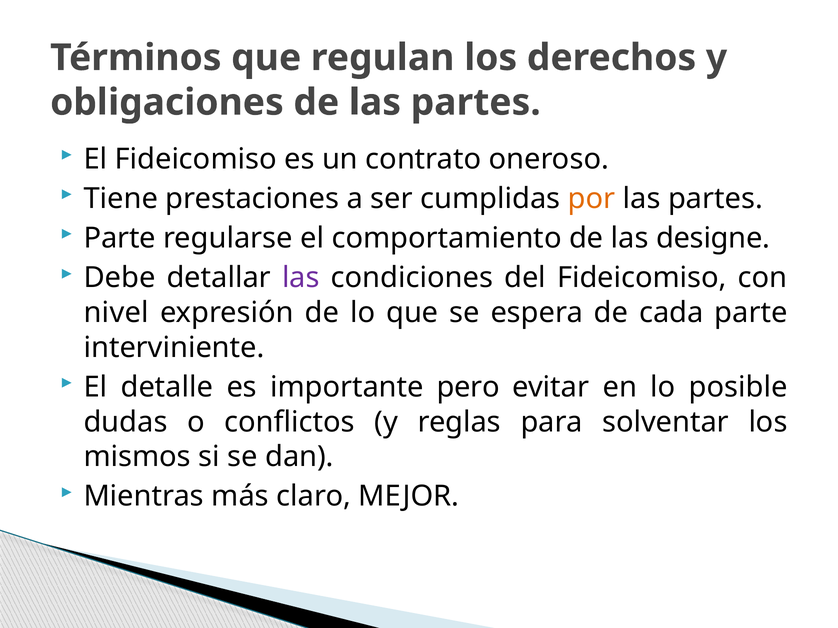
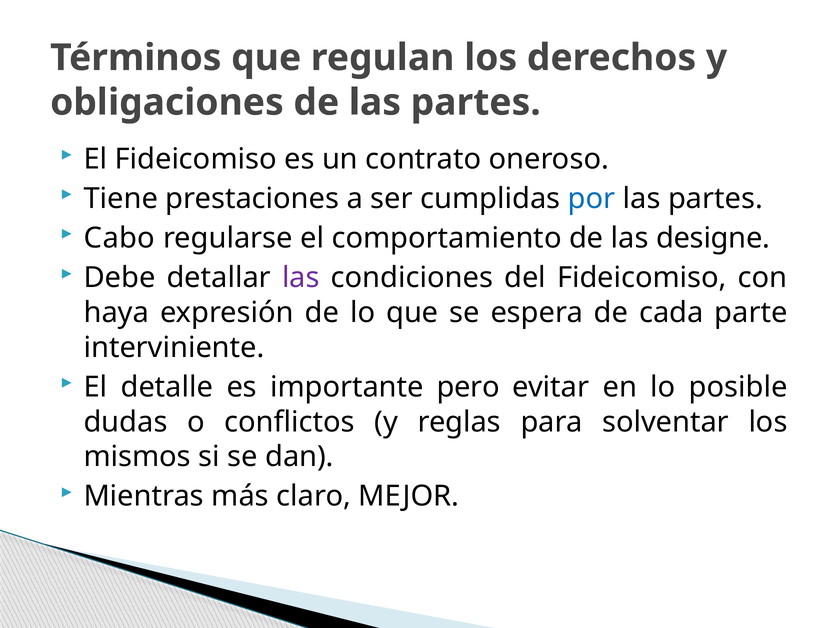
por colour: orange -> blue (592, 199)
Parte: Parte -> Cabo (119, 238)
nivel: nivel -> haya (116, 313)
